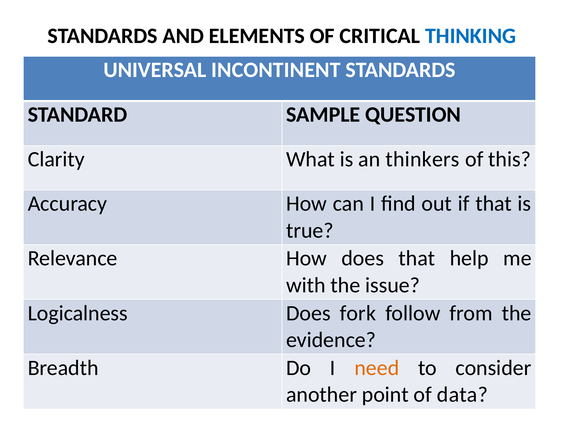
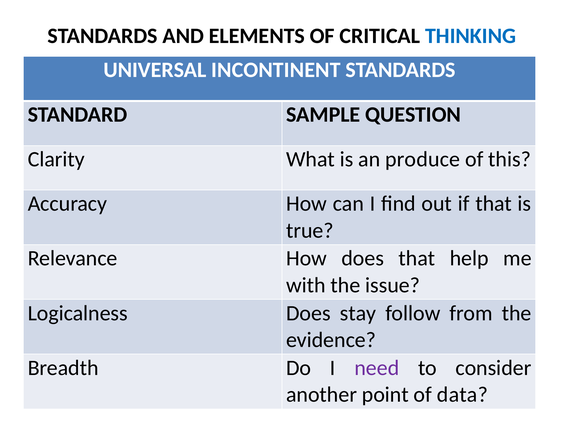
thinkers: thinkers -> produce (423, 159)
fork: fork -> stay (358, 313)
need colour: orange -> purple (377, 368)
